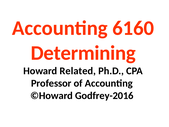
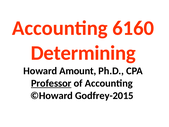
Related: Related -> Amount (78, 71)
Professor underline: none -> present (51, 83)
Godfrey-2016: Godfrey-2016 -> Godfrey-2015 (104, 95)
